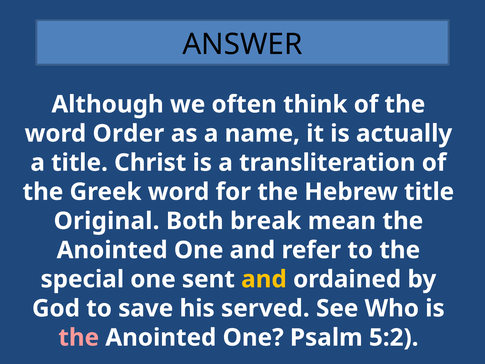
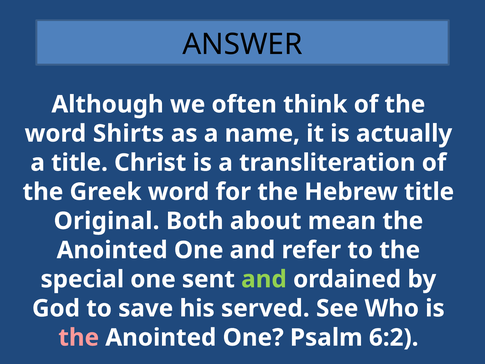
Order: Order -> Shirts (128, 133)
break: break -> about (266, 221)
and colour: yellow -> light green (264, 279)
5:2: 5:2 -> 6:2 (394, 337)
